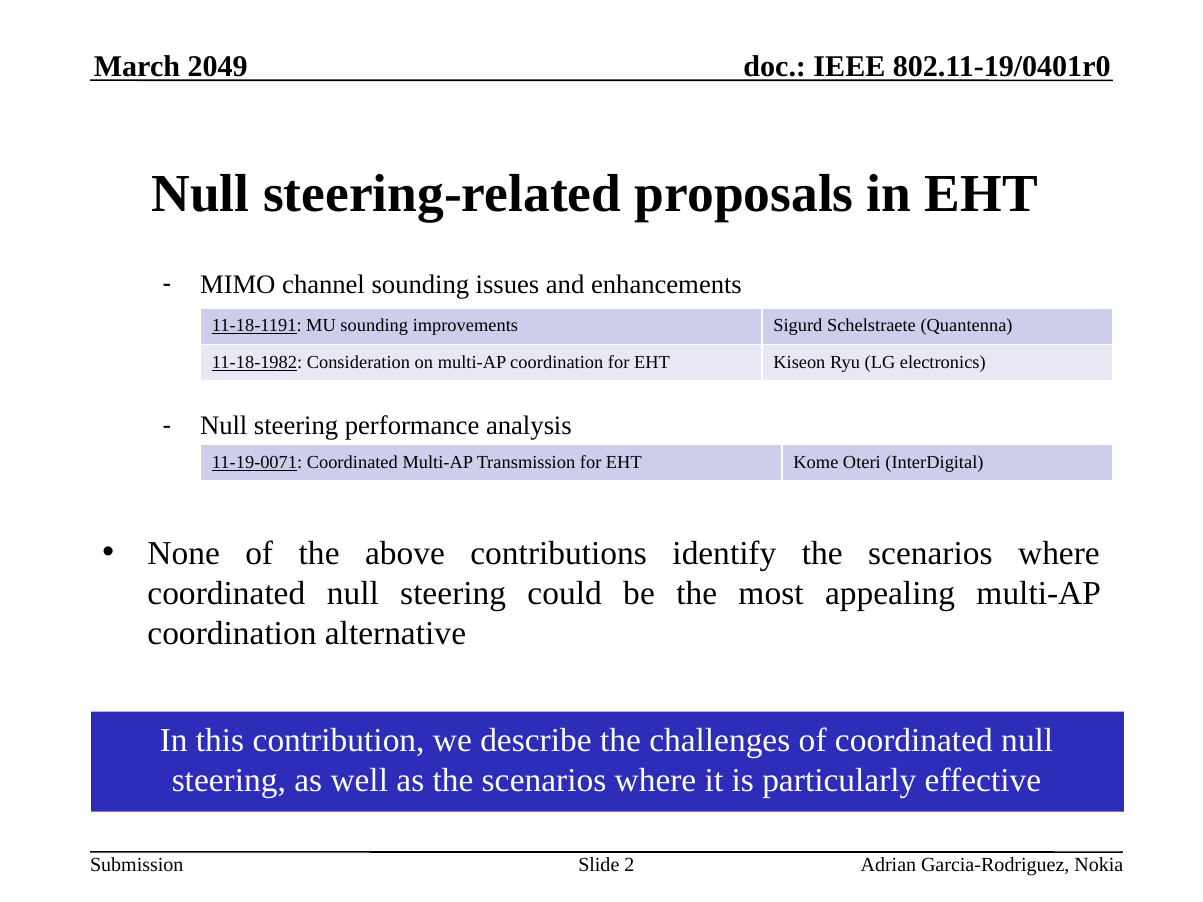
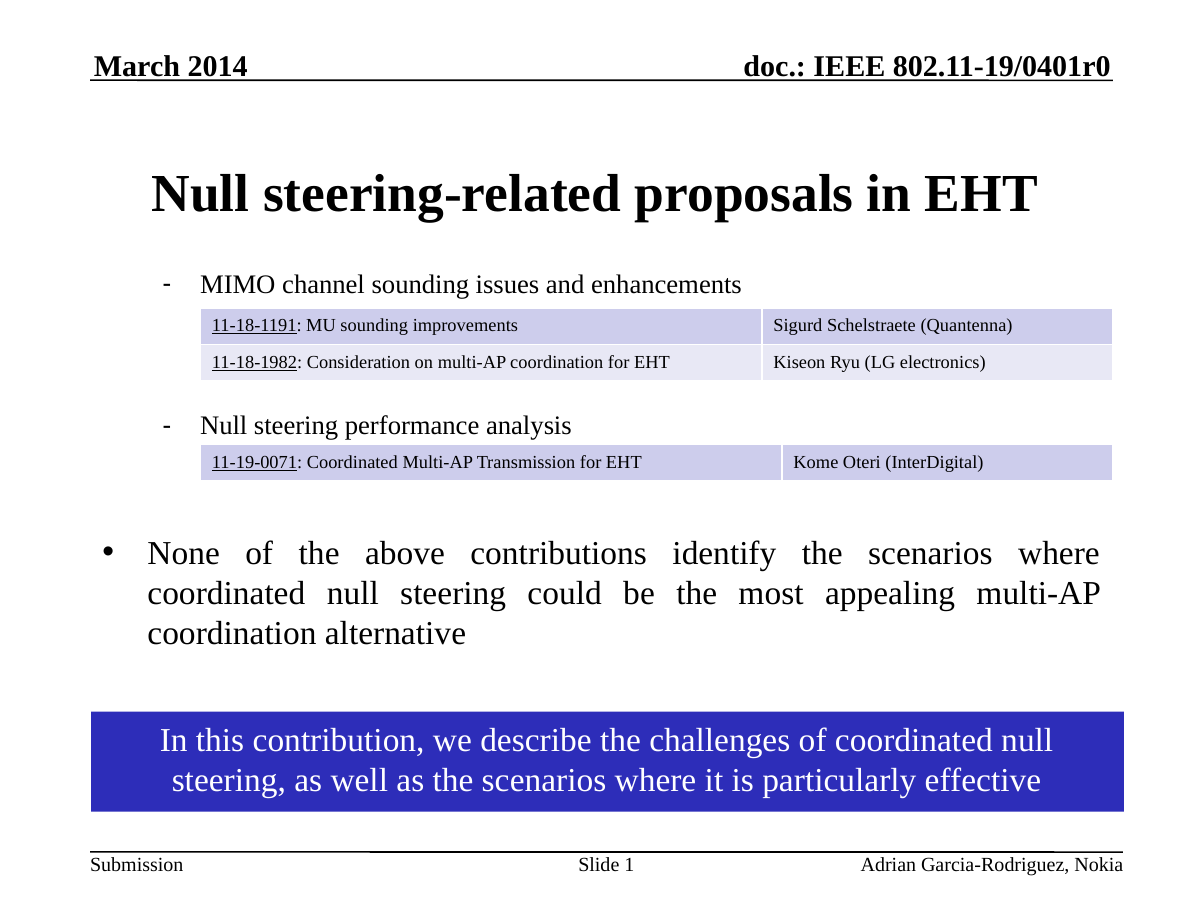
2049: 2049 -> 2014 (218, 67)
2: 2 -> 1 (629, 865)
